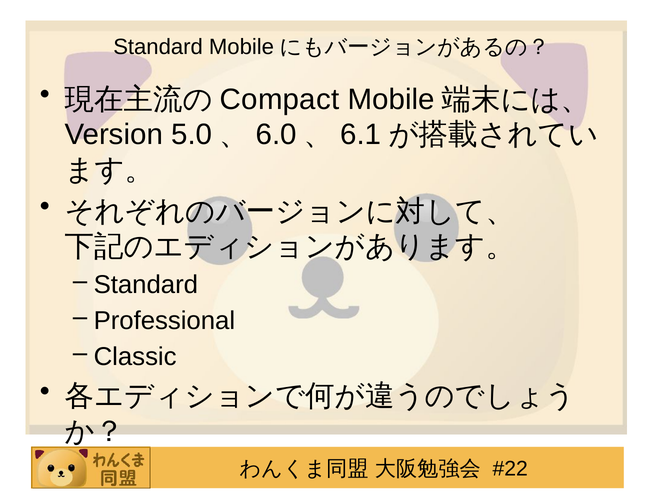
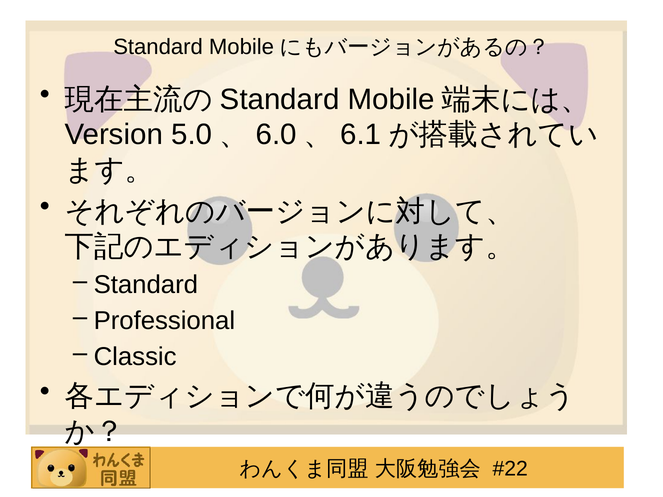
Compact: Compact -> Standard (280, 99)
